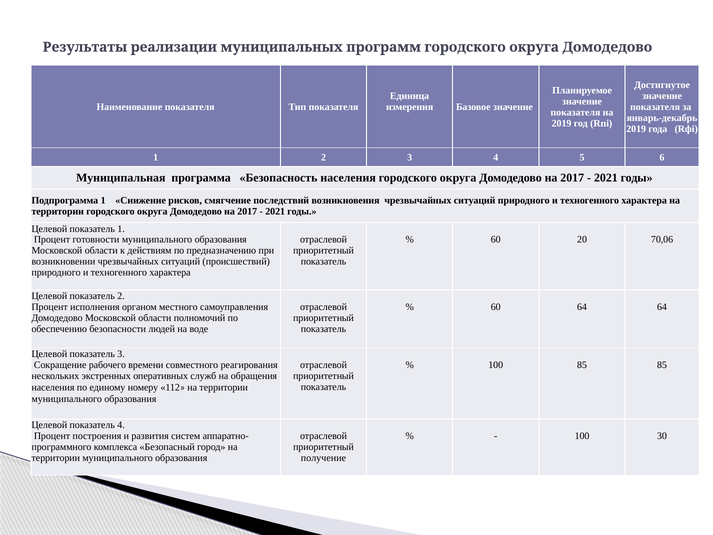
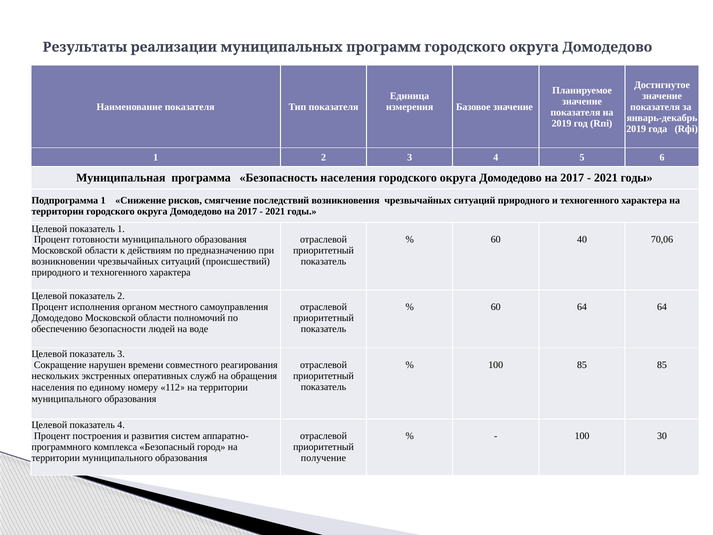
20: 20 -> 40 (582, 240)
рабочего: рабочего -> нарушен (107, 365)
